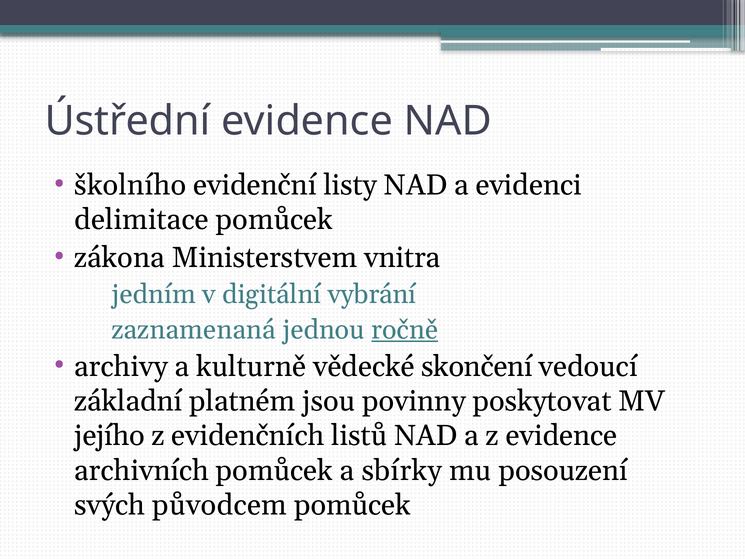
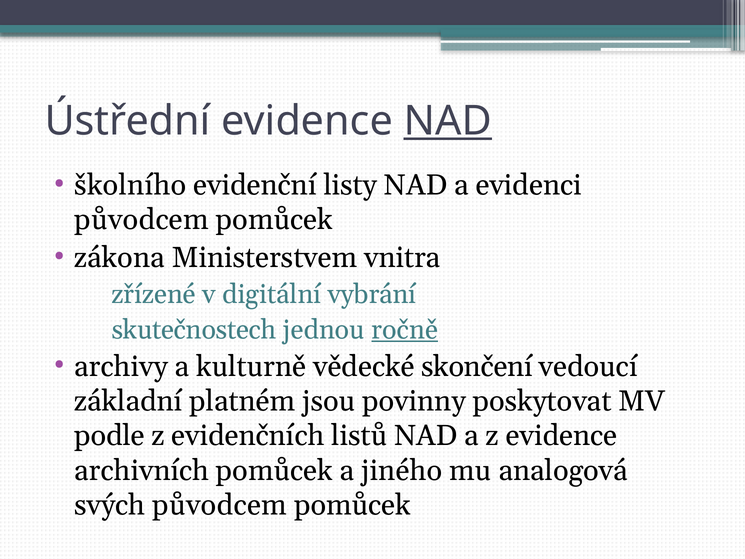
NAD underline: none -> present (448, 121)
delimitace: delimitace -> původcem (142, 220)
jedním: jedním -> zřízené (154, 294)
zaznamenaná: zaznamenaná -> skutečnostech (194, 330)
jejího: jejího -> podle (110, 436)
sbírky: sbírky -> jiného (402, 470)
posouzení: posouzení -> analogová (563, 470)
